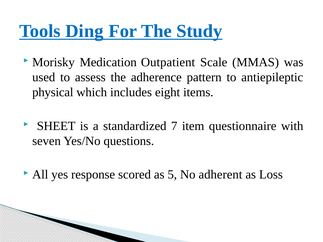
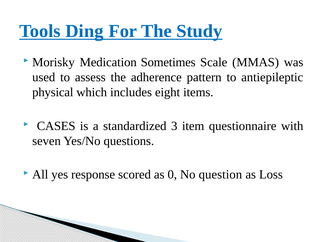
Outpatient: Outpatient -> Sometimes (168, 62)
SHEET: SHEET -> CASES (56, 126)
7: 7 -> 3 (174, 126)
5: 5 -> 0 (172, 175)
adherent: adherent -> question (220, 175)
